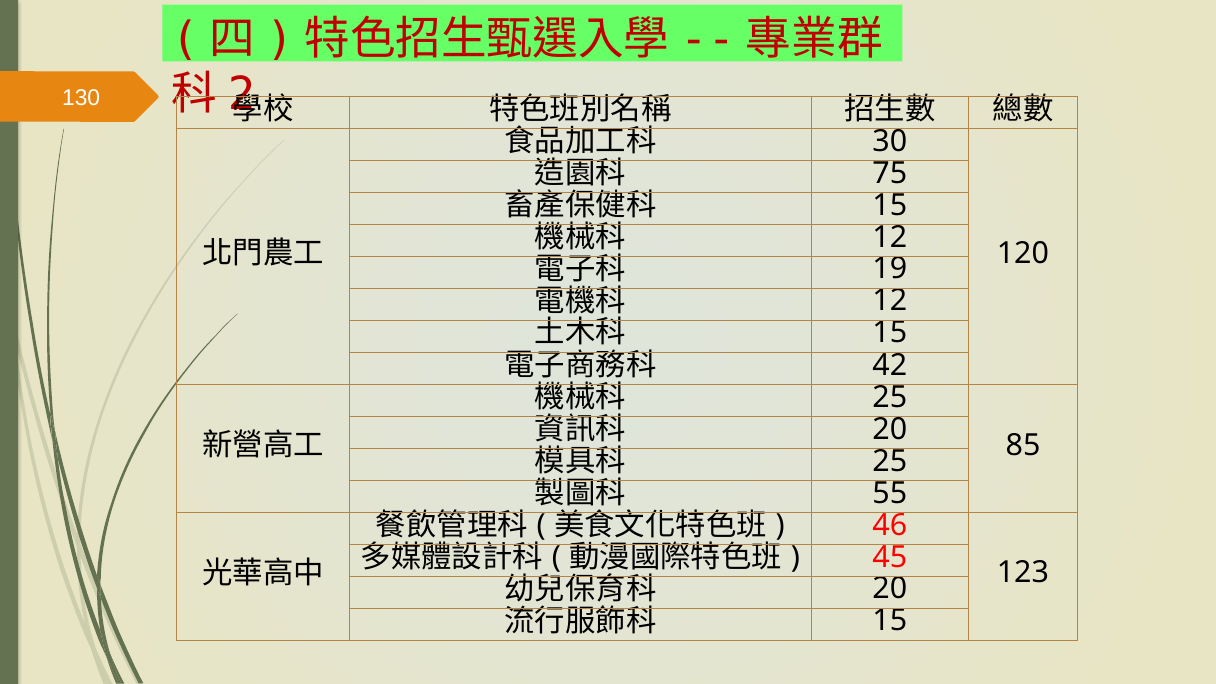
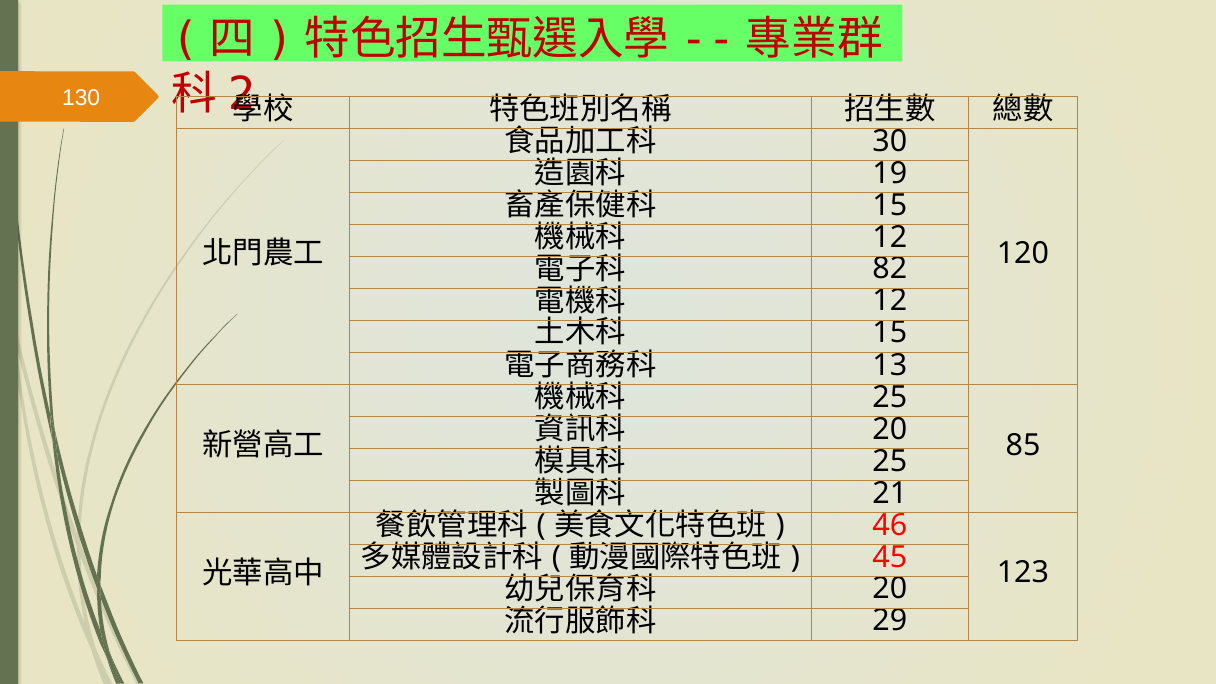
75: 75 -> 19 (890, 173)
19: 19 -> 82 (890, 269)
42: 42 -> 13 (890, 365)
55: 55 -> 21 (890, 493)
15: 15 -> 29 (890, 621)
